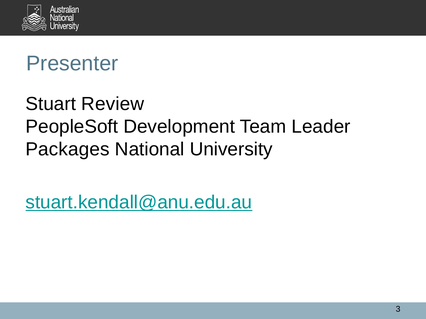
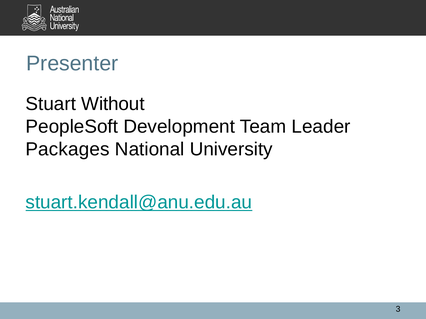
Review: Review -> Without (113, 104)
